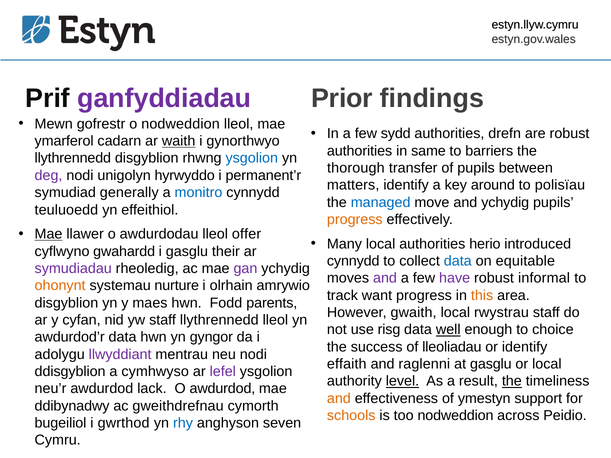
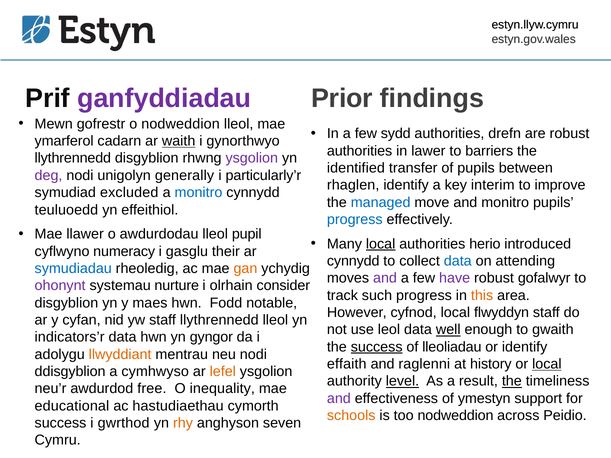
same: same -> lawer (428, 151)
ysgolion colour: blue -> purple (252, 158)
thorough: thorough -> identified (356, 168)
hyrwyddo: hyrwyddo -> generally (185, 176)
permanent’r: permanent’r -> particularly’r (263, 176)
matters: matters -> rhaglen (353, 185)
around: around -> interim (493, 185)
polisïau: polisïau -> improve (560, 185)
generally: generally -> excluded (129, 193)
and ychydig: ychydig -> monitro (505, 202)
progress colour: orange -> blue (355, 220)
Mae underline: present -> none (49, 234)
offer: offer -> pupil (247, 234)
local underline: none -> present (381, 244)
gwahardd: gwahardd -> numeracy (124, 251)
equitable: equitable -> attending (525, 261)
symudiadau colour: purple -> blue (73, 269)
gan colour: purple -> orange (245, 269)
informal: informal -> gofalwyr (544, 278)
ohonynt colour: orange -> purple (60, 286)
amrywio: amrywio -> consider (283, 286)
want: want -> such (377, 296)
parents: parents -> notable (272, 303)
gwaith: gwaith -> cyfnod (414, 313)
rwystrau: rwystrau -> flwyddyn (502, 313)
risg: risg -> leol (389, 330)
choice: choice -> gwaith (553, 330)
awdurdod’r: awdurdod’r -> indicators’r (70, 337)
success underline: none -> present (377, 347)
llwyddiant colour: purple -> orange (120, 355)
at gasglu: gasglu -> history (491, 364)
local underline: none -> present (547, 364)
lefel colour: purple -> orange (223, 372)
lack: lack -> free (152, 389)
O awdurdod: awdurdod -> inequality (222, 389)
and colour: orange -> purple (339, 399)
ddibynadwy: ddibynadwy -> educational (72, 406)
gweithdrefnau: gweithdrefnau -> hastudiaethau (178, 406)
bugeiliol: bugeiliol -> success (60, 423)
rhy colour: blue -> orange (183, 423)
